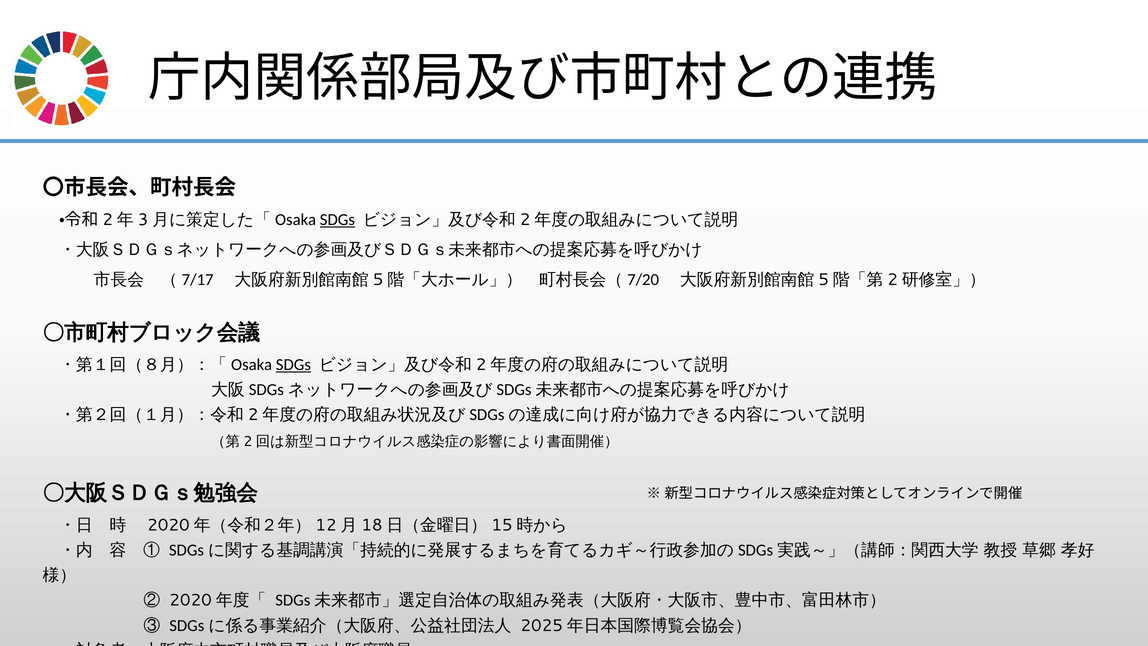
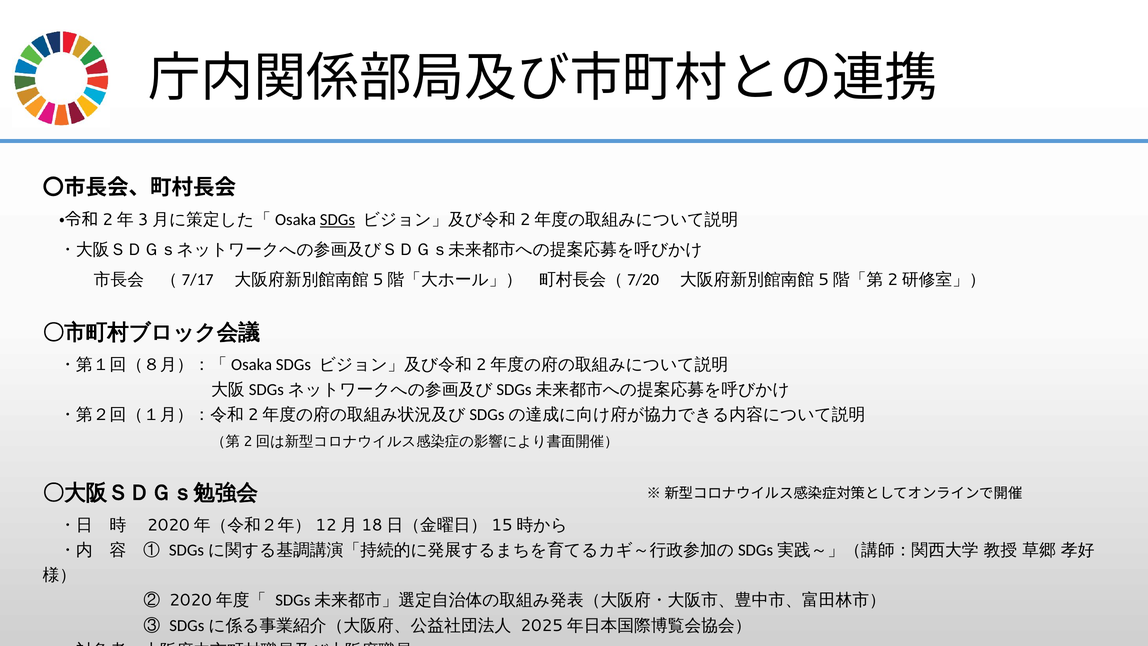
SDGs underline: present -> none (293, 365)
